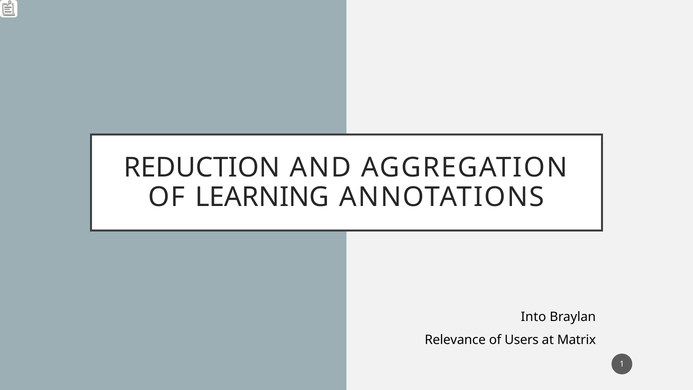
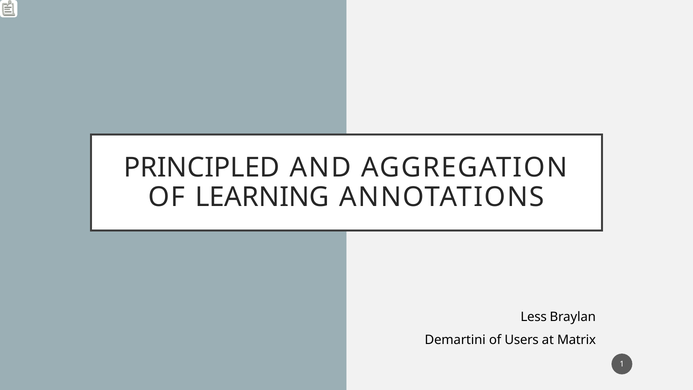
REDUCTION: REDUCTION -> PRINCIPLED (202, 167)
Into: Into -> Less (534, 317)
Relevance: Relevance -> Demartini (455, 340)
